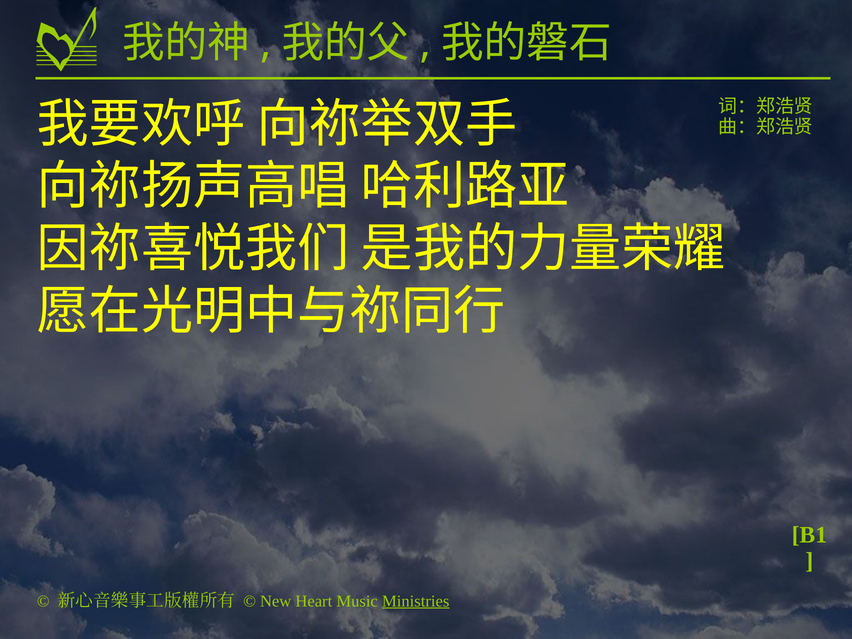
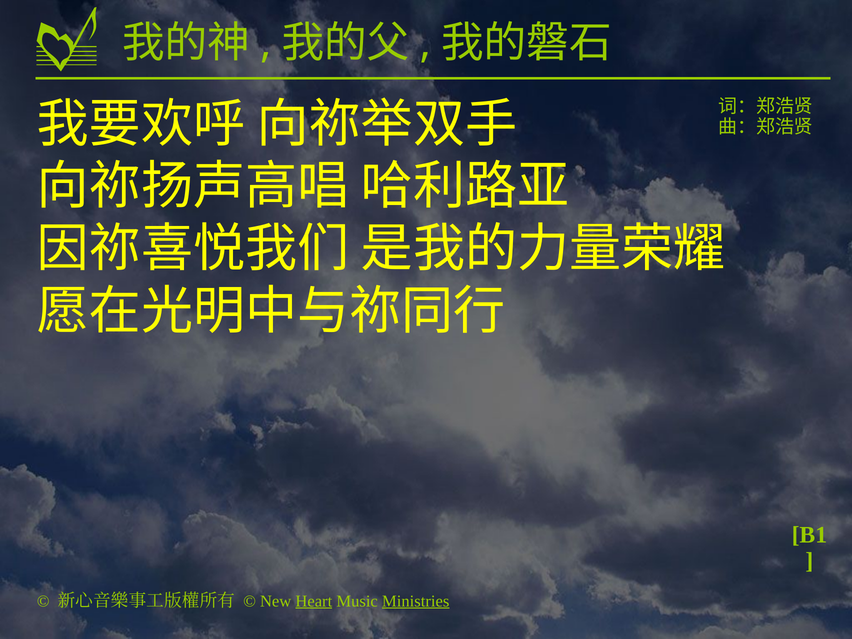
Heart underline: none -> present (314, 601)
